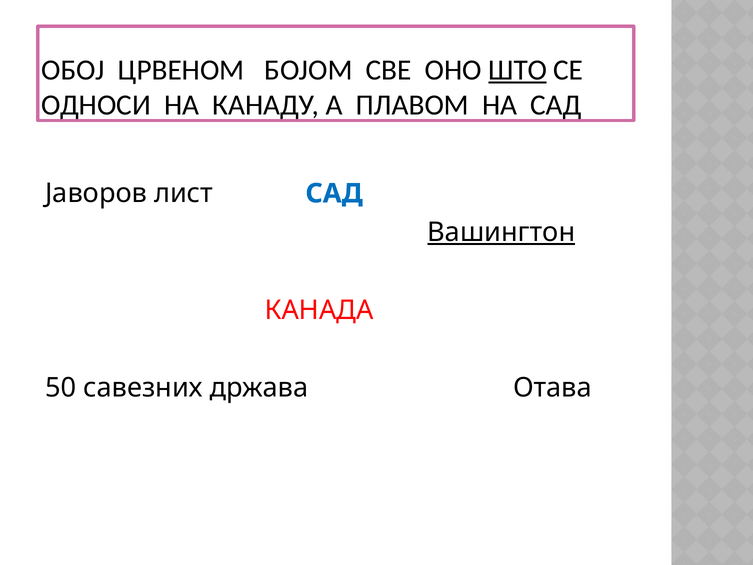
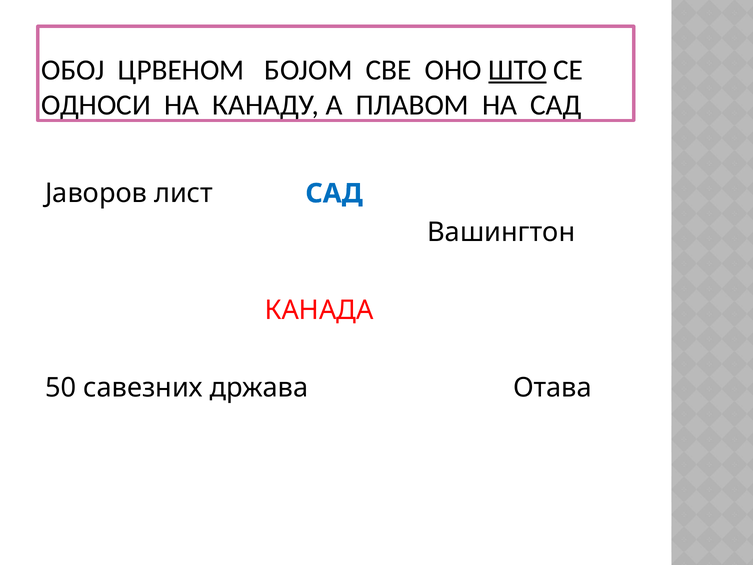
Вашингтон underline: present -> none (501, 232)
